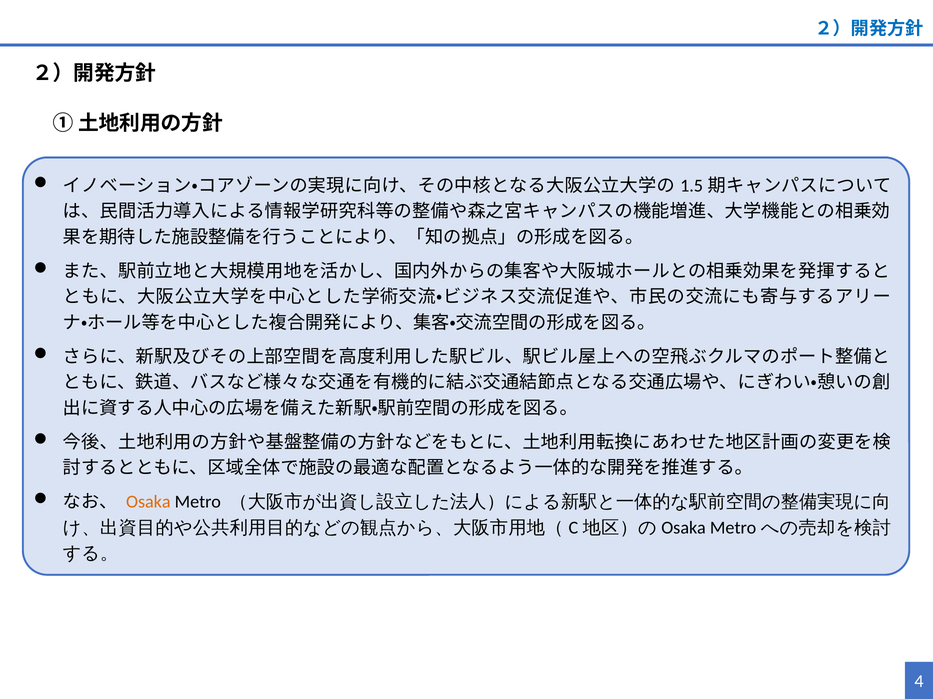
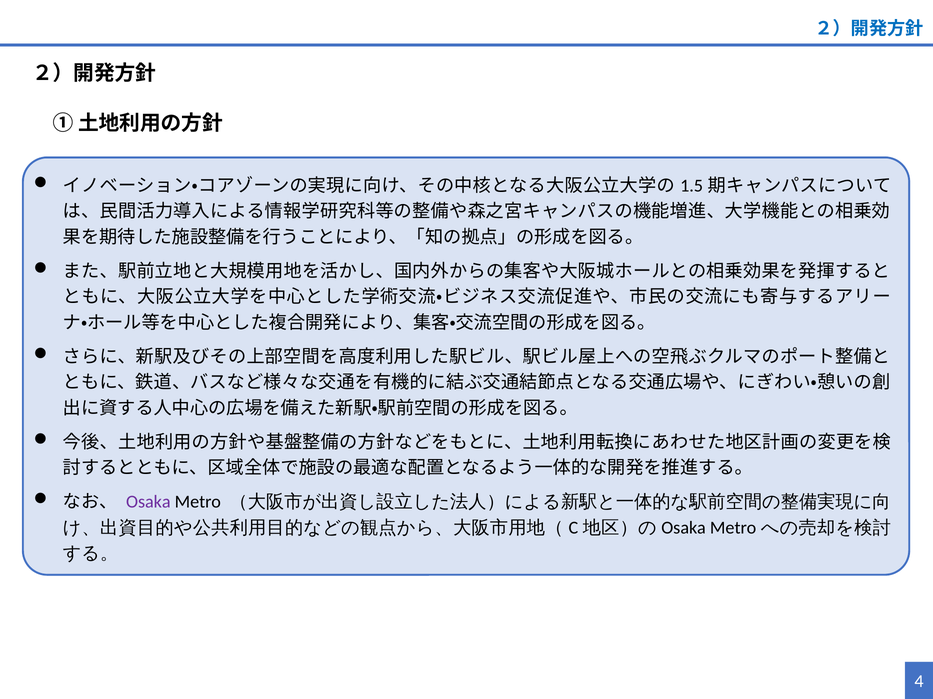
Osaka colour: orange -> purple (148, 502)
